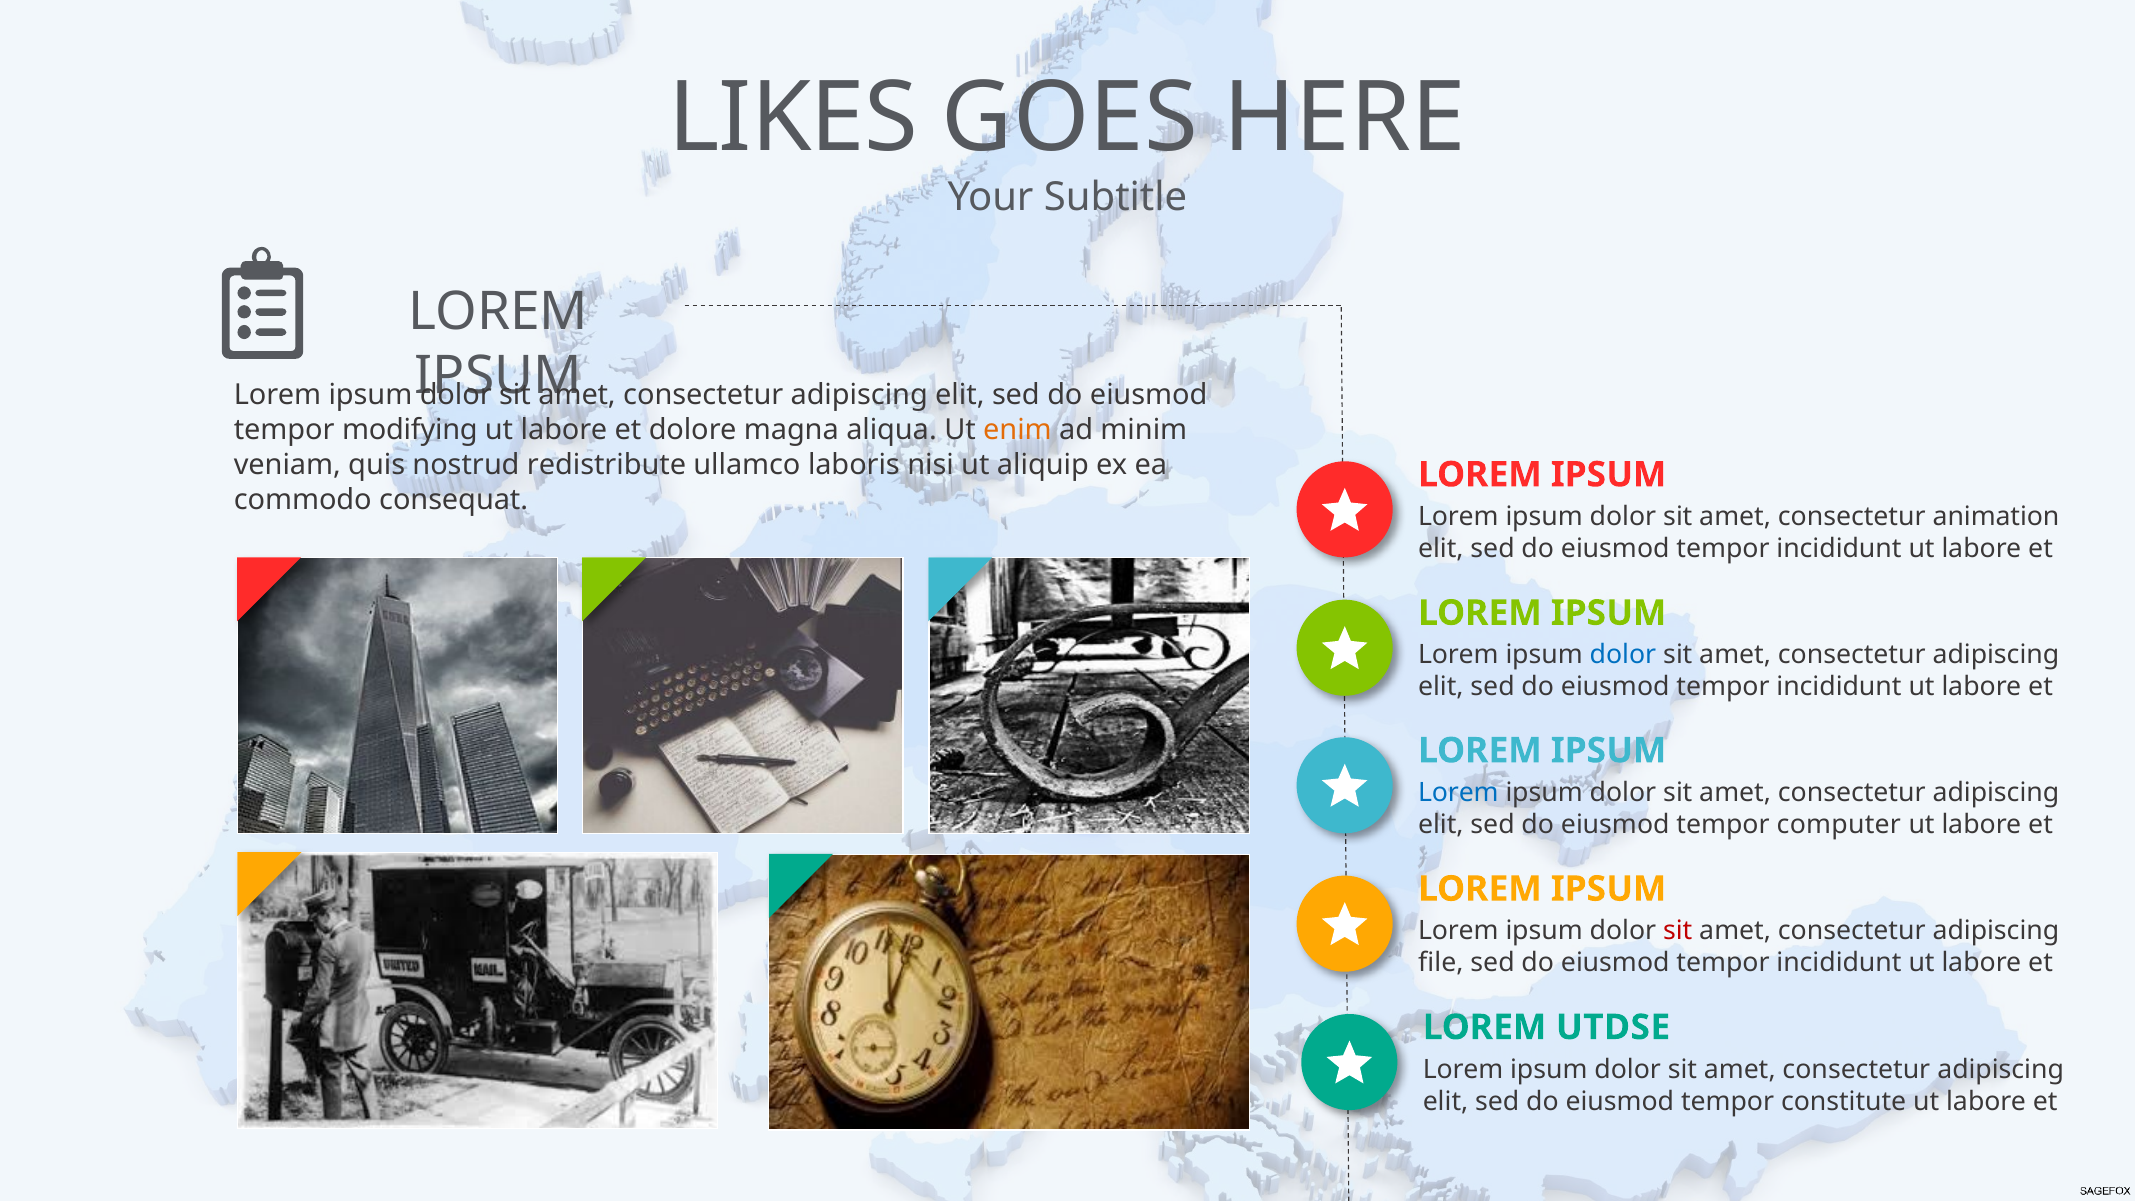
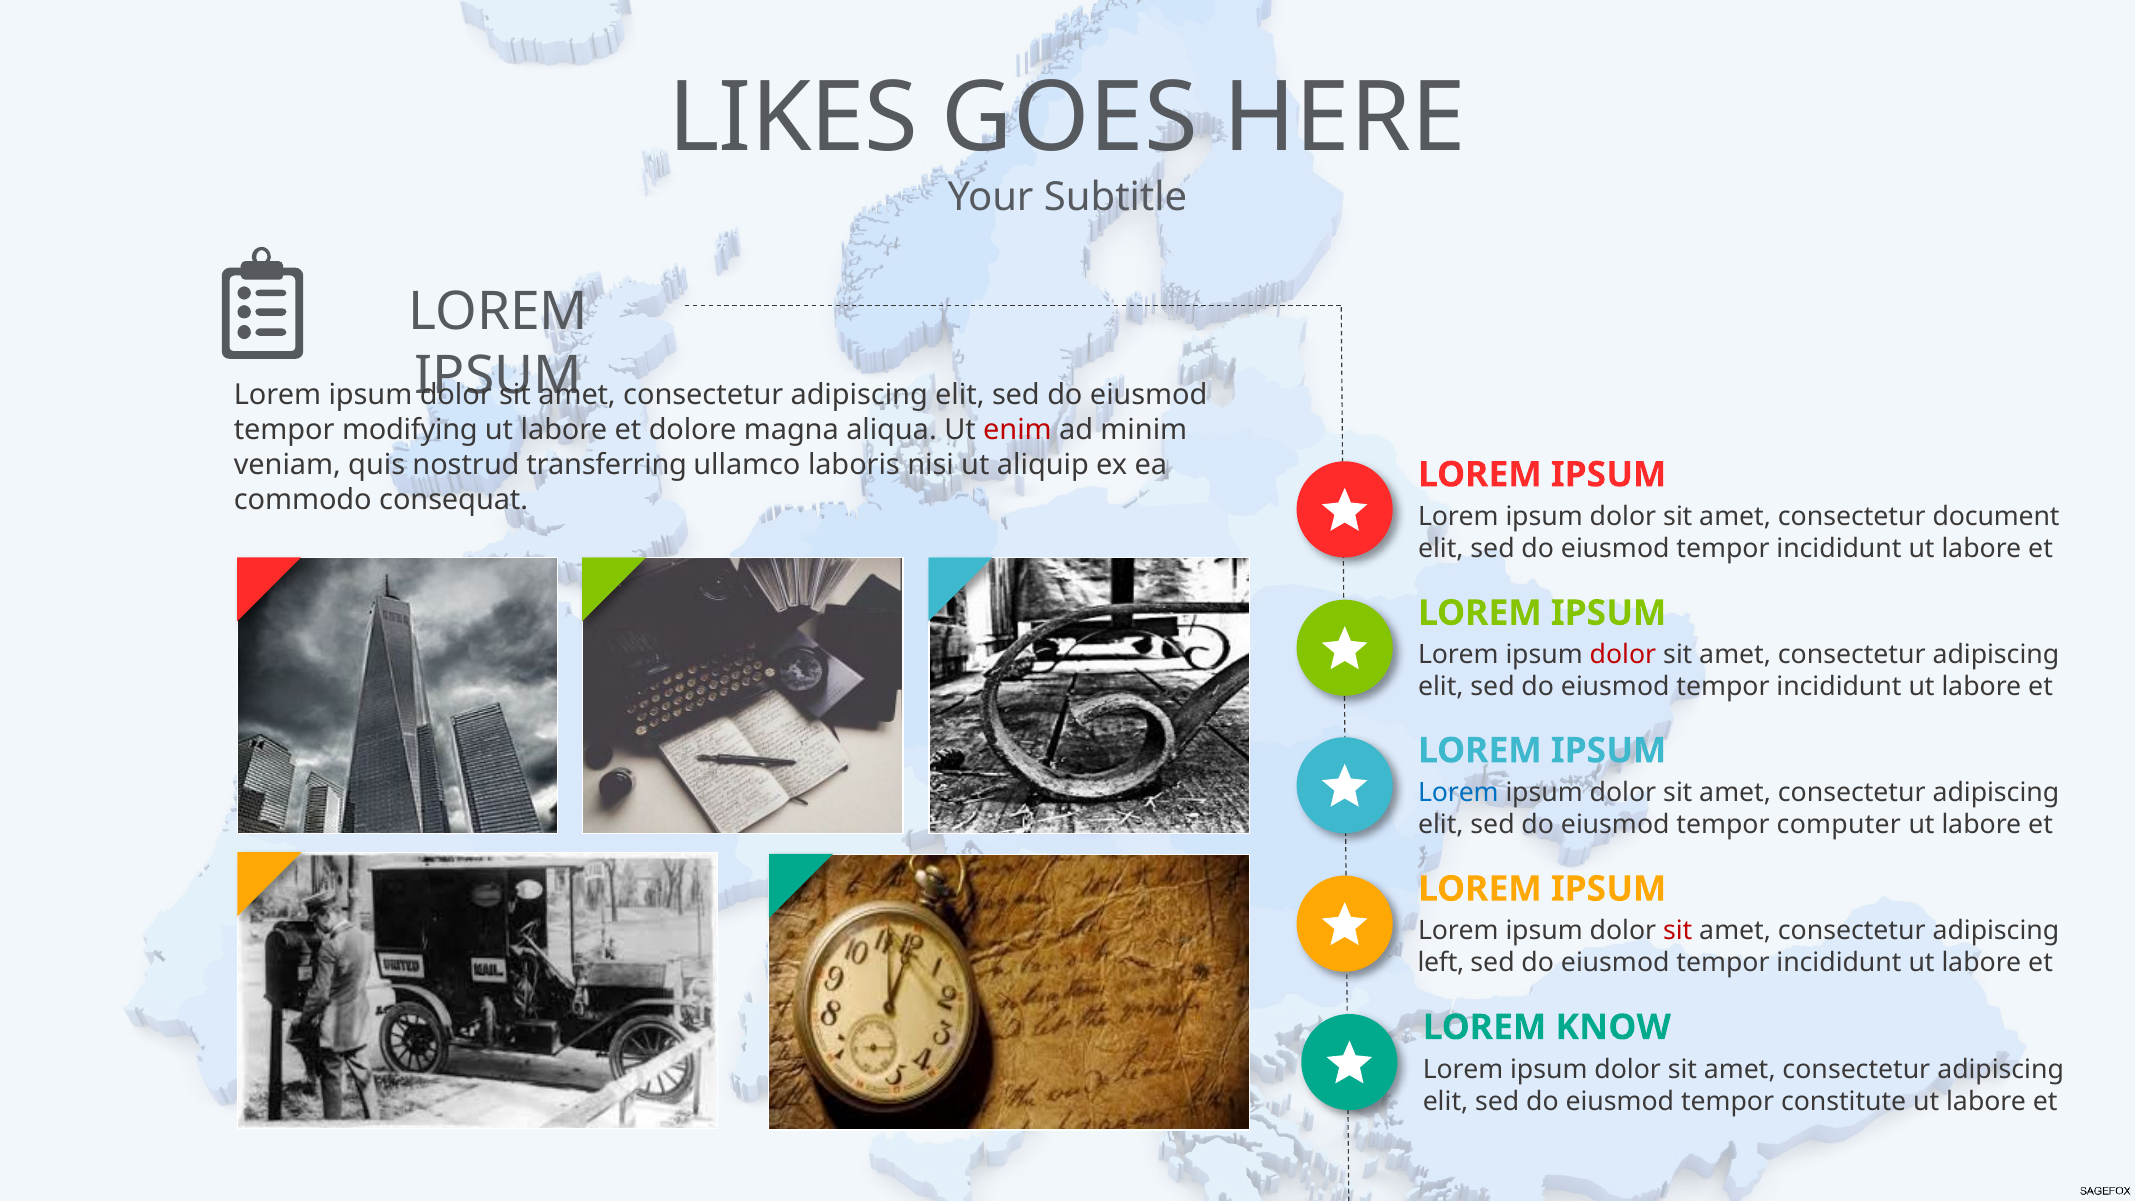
enim colour: orange -> red (1017, 430)
redistribute: redistribute -> transferring (607, 465)
animation: animation -> document (1996, 517)
dolor colour: blue -> red (1623, 655)
file: file -> left (1441, 963)
UTDSE: UTDSE -> KNOW (1613, 1027)
